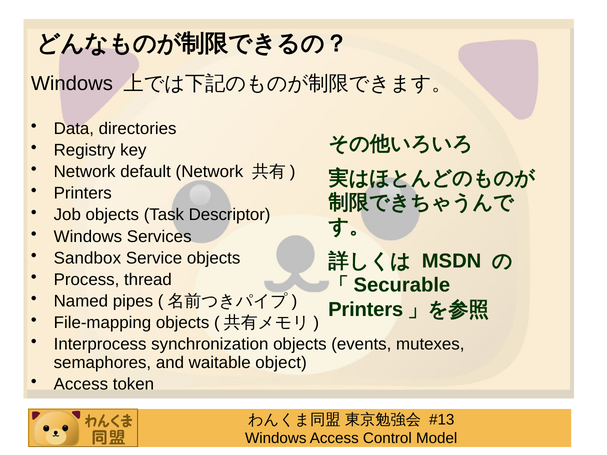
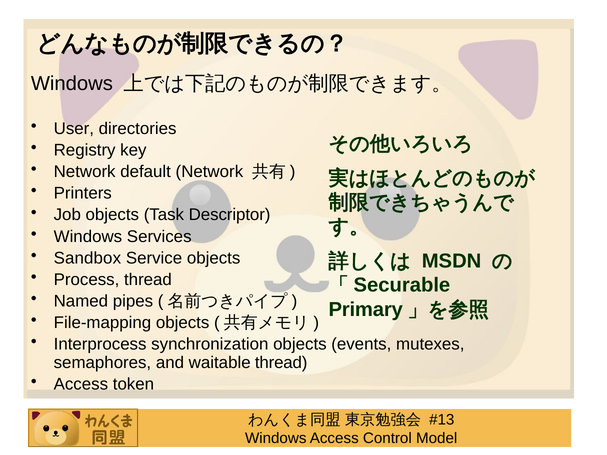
Data: Data -> User (74, 129)
Printers: Printers -> Primary (366, 310)
waitable object: object -> thread (281, 363)
